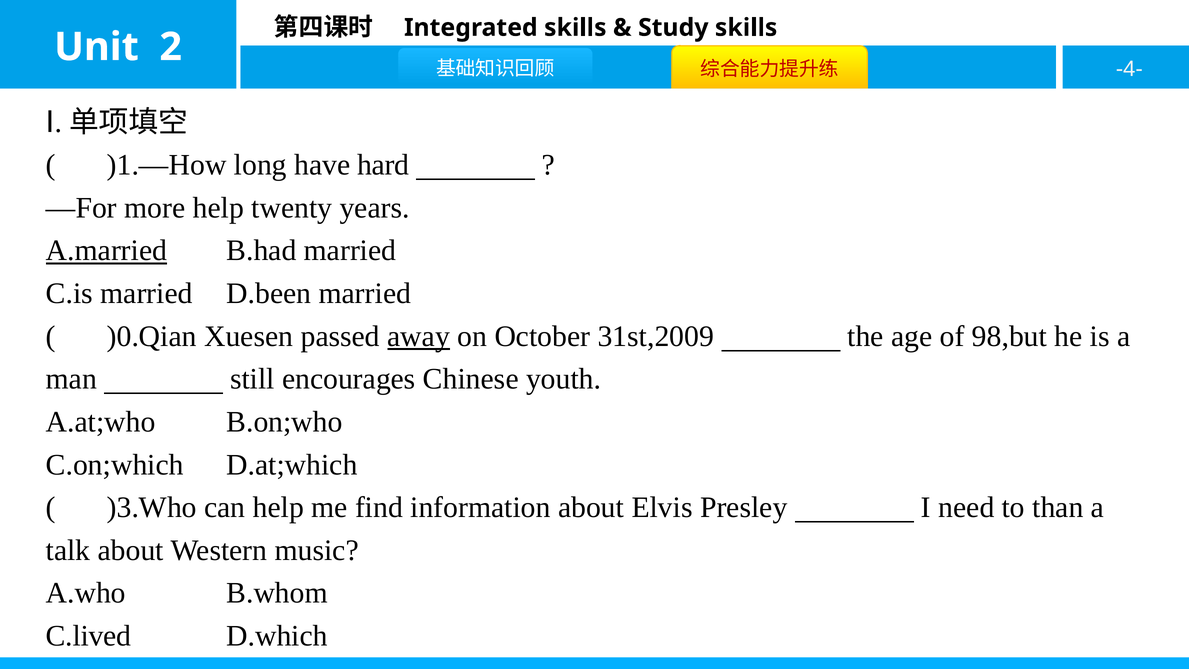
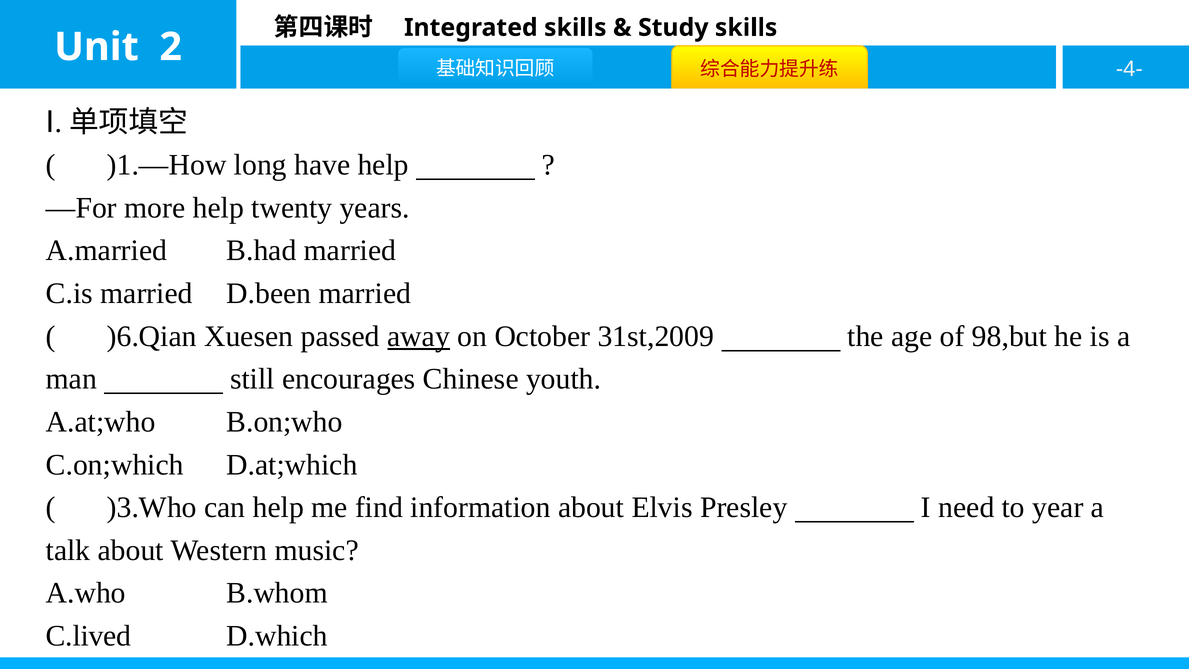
have hard: hard -> help (383, 165)
A.married underline: present -> none (106, 251)
)0.Qian: )0.Qian -> )6.Qian (152, 336)
than: than -> year (1058, 507)
